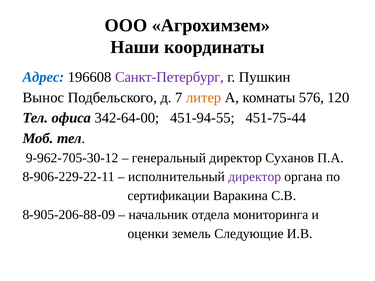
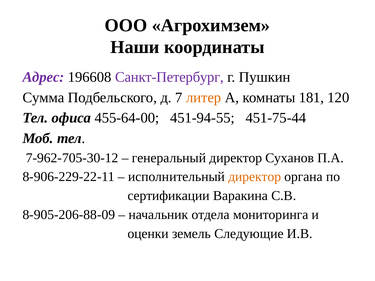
Адрес colour: blue -> purple (43, 77)
Вынос: Вынос -> Сумма (43, 98)
576: 576 -> 181 (311, 98)
342-64-00: 342-64-00 -> 455-64-00 (127, 118)
9-962-705-30-12: 9-962-705-30-12 -> 7-962-705-30-12 (72, 158)
директор colour: purple -> orange (255, 177)
